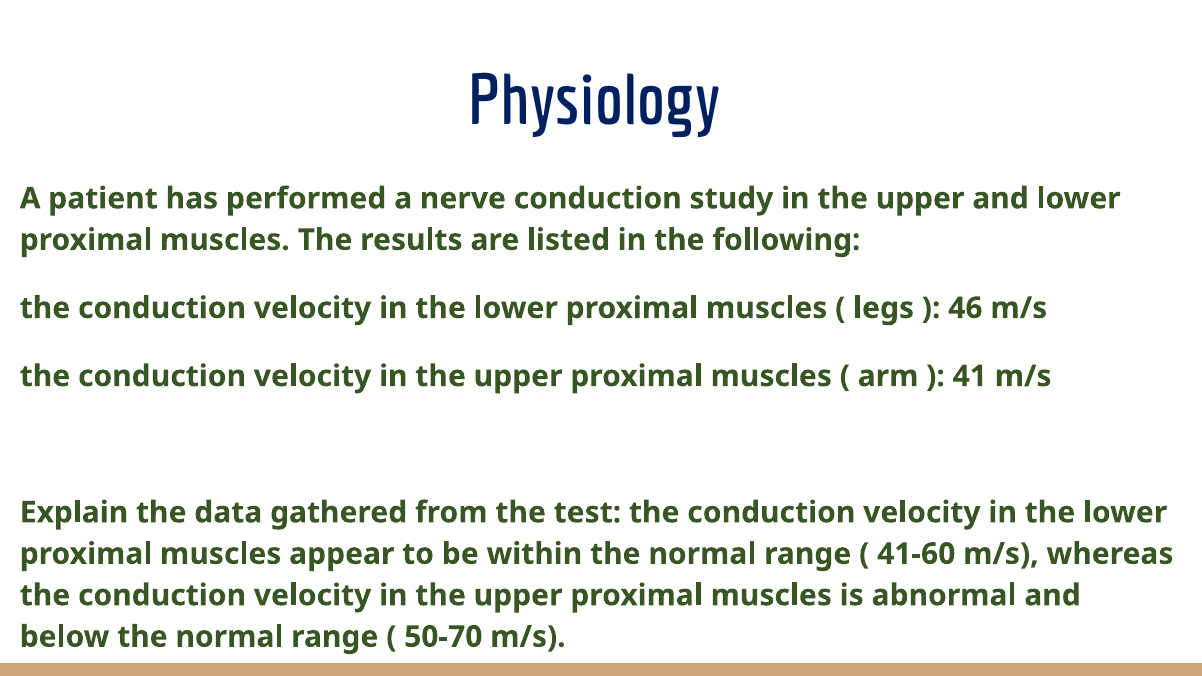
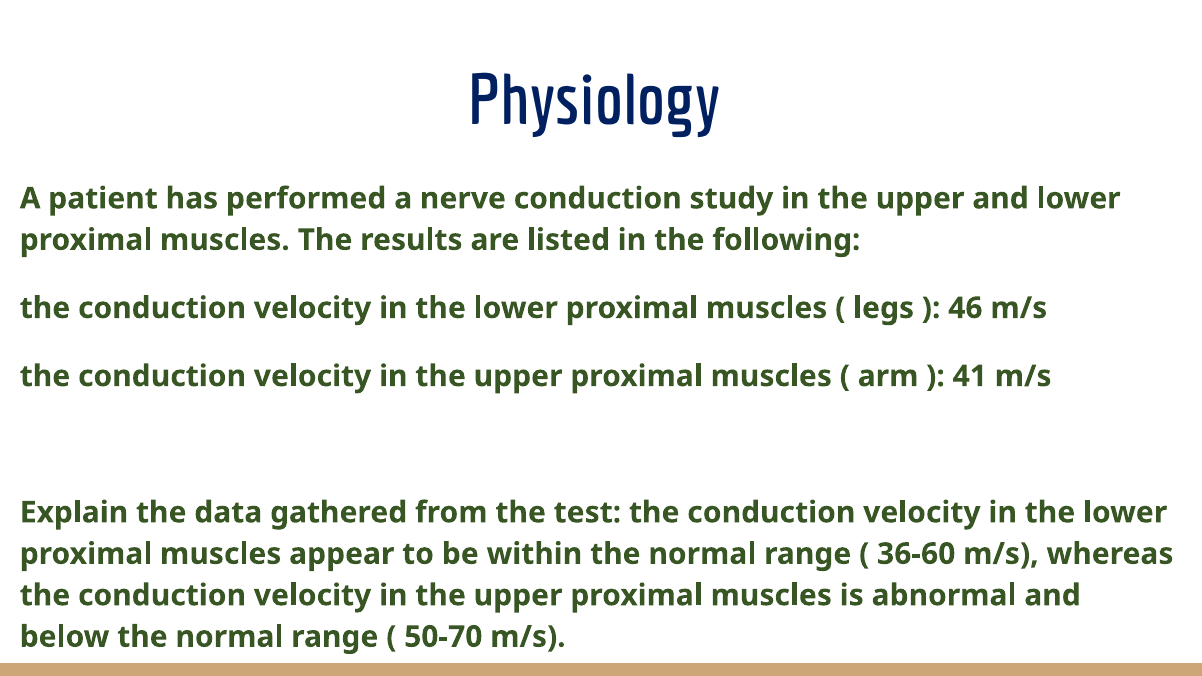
41-60: 41-60 -> 36-60 (916, 554)
